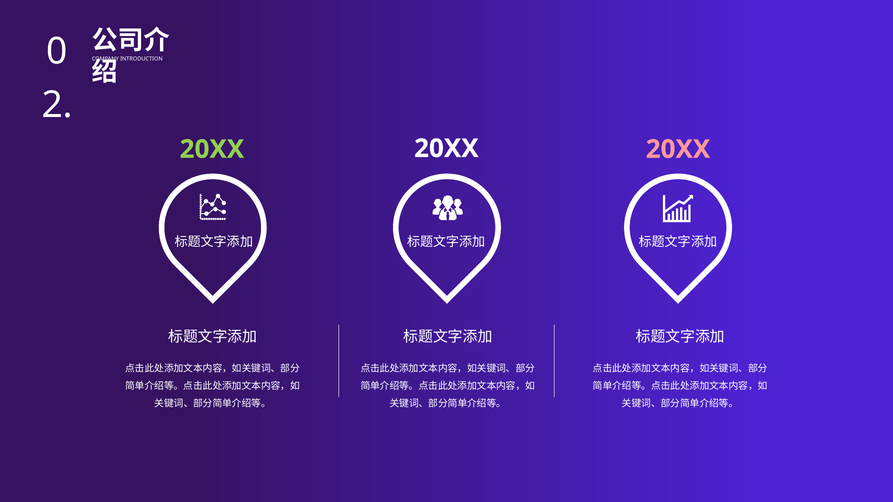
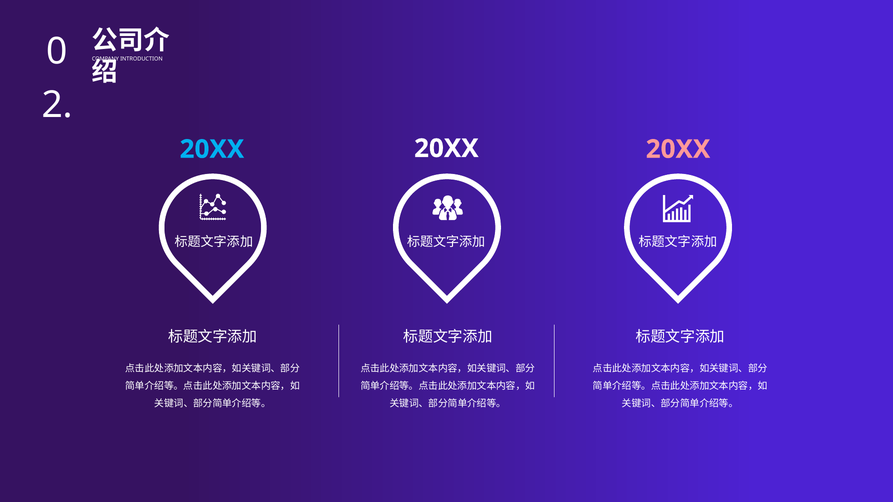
20XX colour: light green -> light blue (212, 149)
